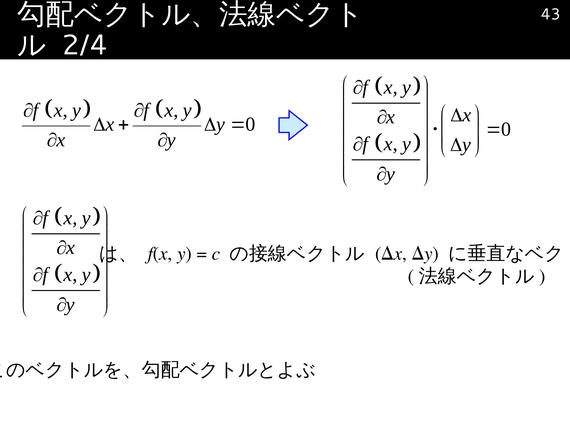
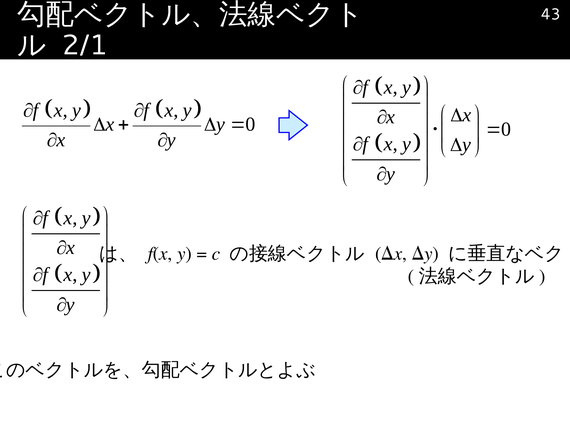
2/4: 2/4 -> 2/1 (85, 45)
